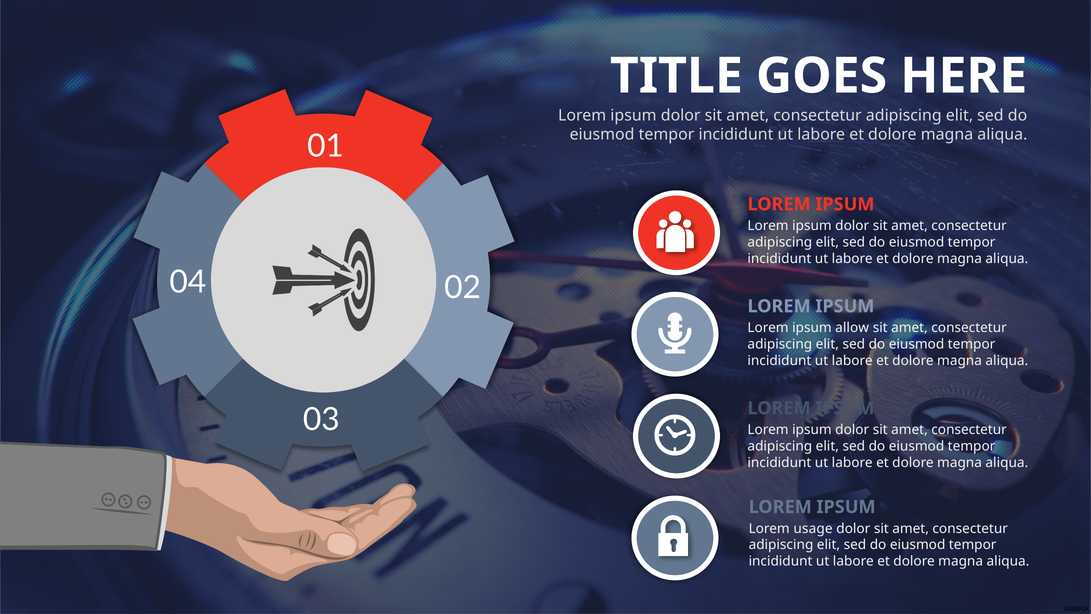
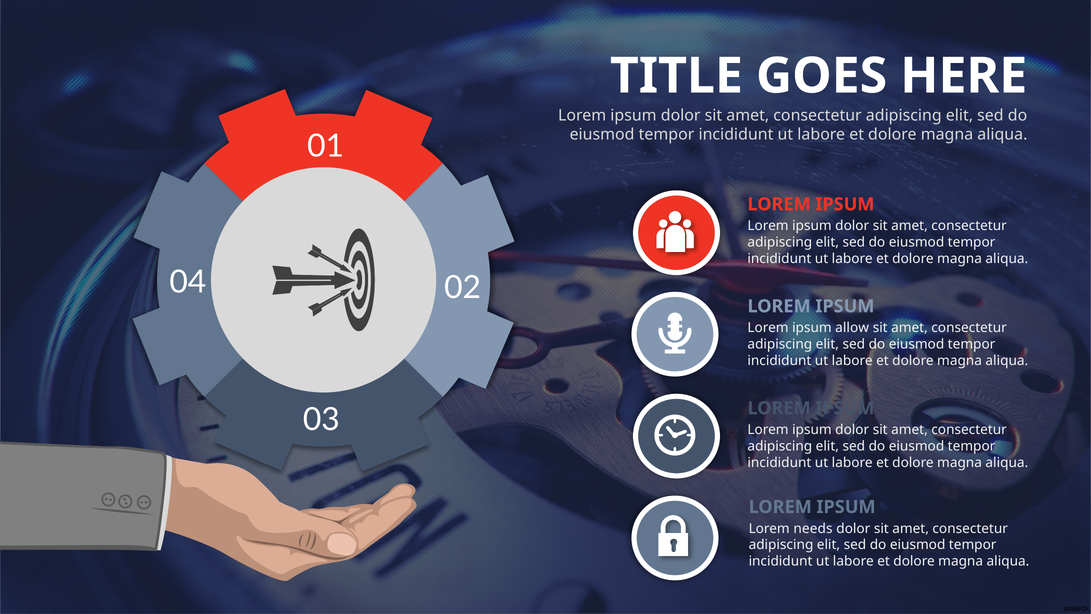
usage: usage -> needs (813, 528)
